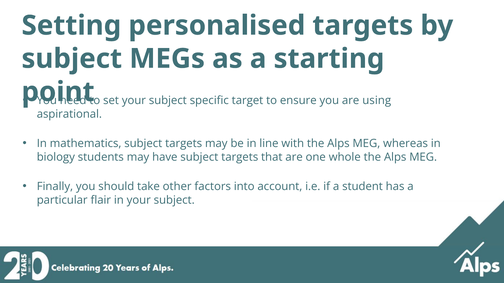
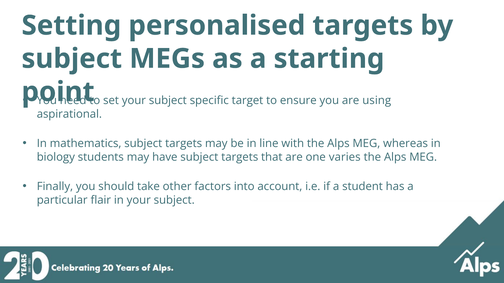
whole: whole -> varies (345, 157)
